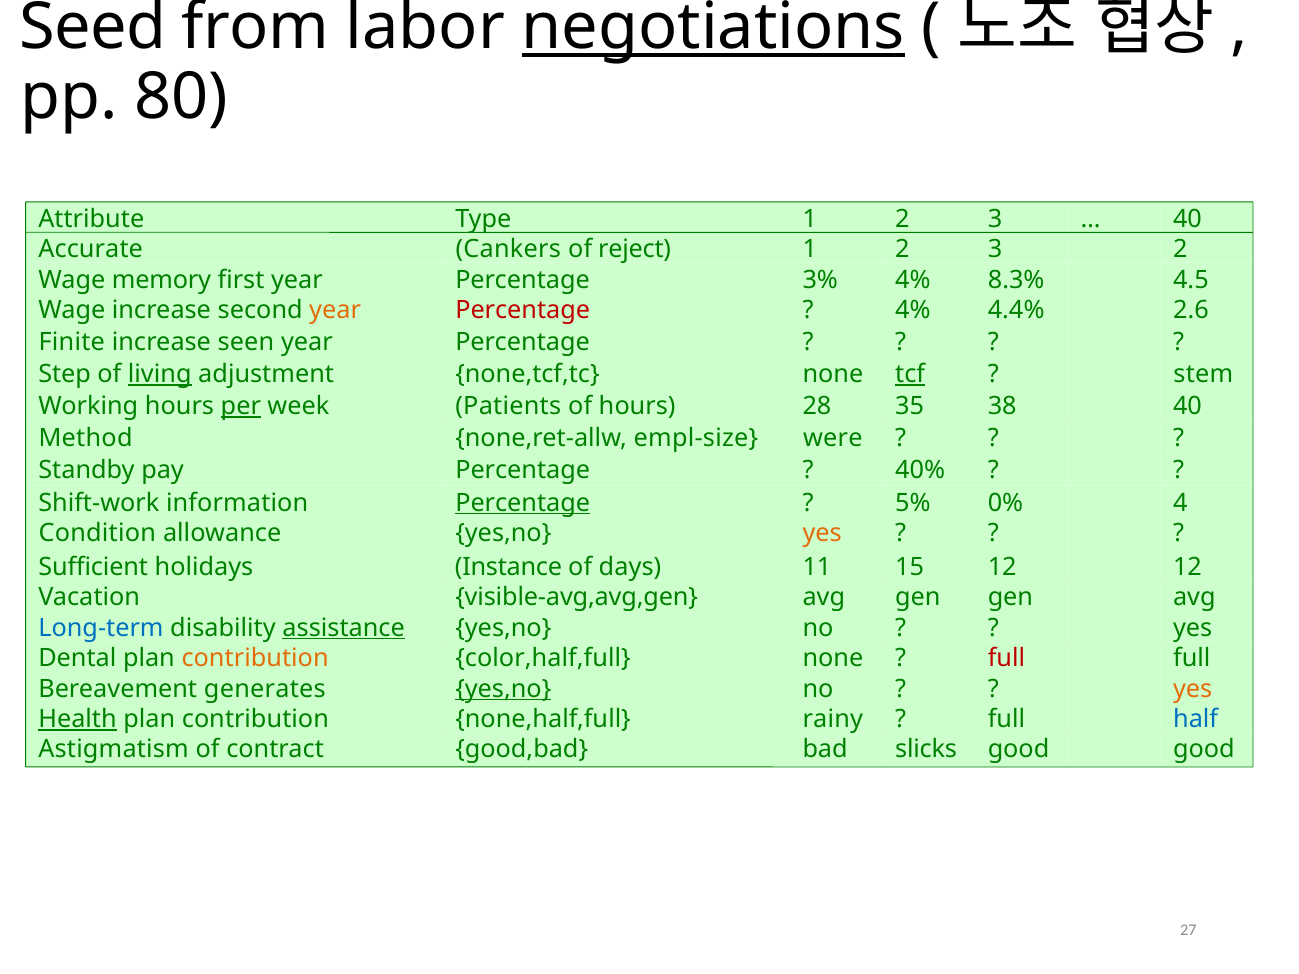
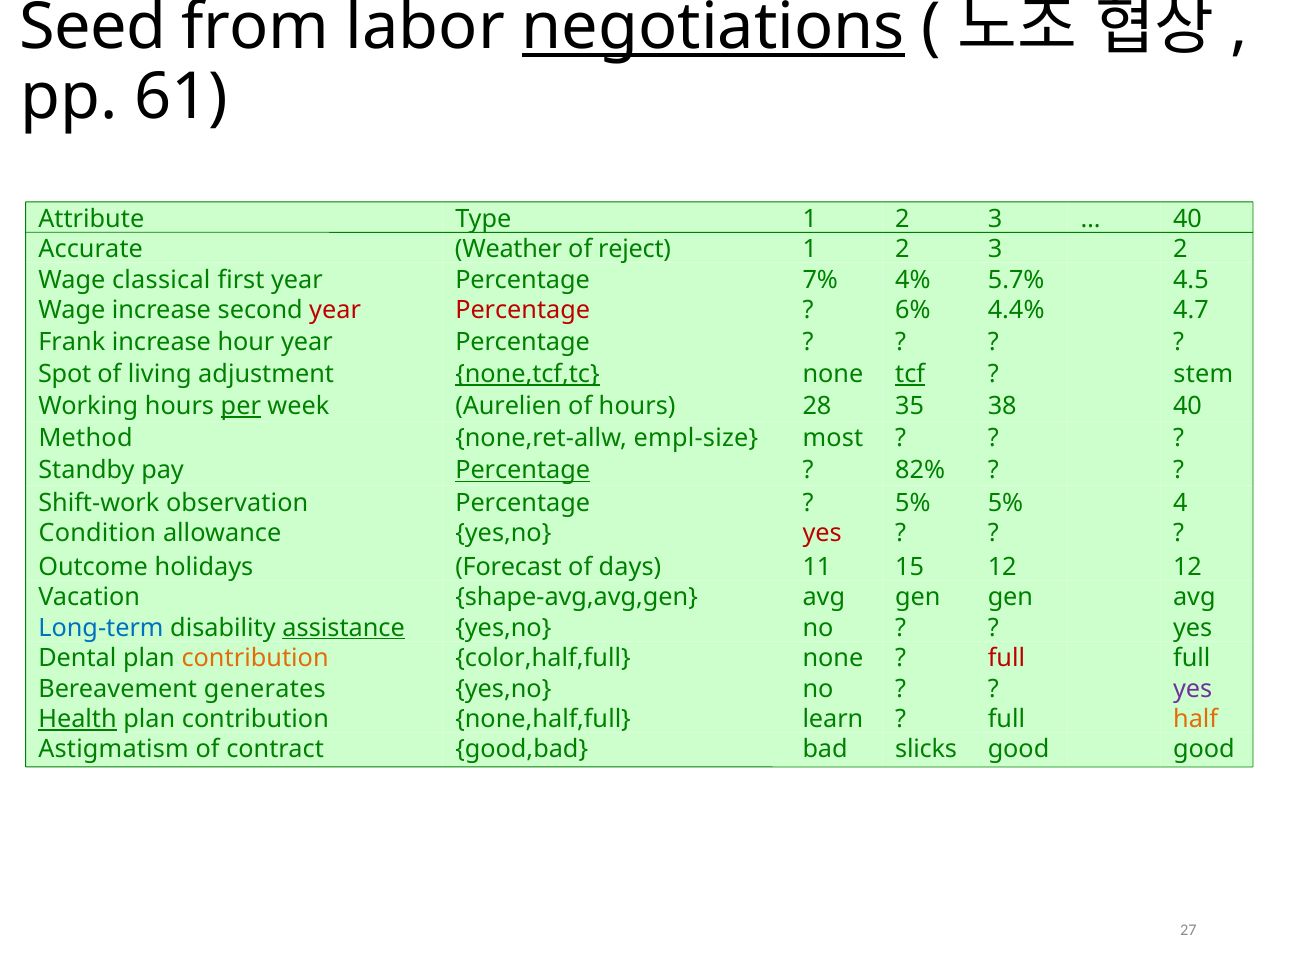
80: 80 -> 61 (181, 97)
Cankers: Cankers -> Weather (509, 249)
memory: memory -> classical (161, 280)
3%: 3% -> 7% (820, 280)
8.3%: 8.3% -> 5.7% (1016, 280)
year colour: orange -> red (335, 310)
4%: 4% -> 6% (913, 310)
2.6: 2.6 -> 4.7 (1191, 310)
Finite: Finite -> Frank (72, 342)
seen: seen -> hour (246, 342)
Step: Step -> Spot (65, 374)
living underline: present -> none (160, 374)
none,tcf,tc underline: none -> present (527, 374)
Patients: Patients -> Aurelien (508, 406)
were: were -> most (833, 439)
Percentage underline: none -> present (523, 471)
40%: 40% -> 82% (920, 471)
information: information -> observation (237, 503)
Percentage underline: present -> none (523, 503)
0%: 0% -> 5% (1005, 503)
yes colour: orange -> red (822, 533)
Sufficient: Sufficient -> Outcome (93, 567)
Instance: Instance -> Forecast (509, 567)
visible-avg,avg,gen: visible-avg,avg,gen -> shape-avg,avg,gen (577, 598)
yes,no underline: present -> none (503, 689)
yes colour: orange -> purple (1193, 689)
rainy: rainy -> learn (833, 719)
half colour: blue -> orange (1196, 719)
